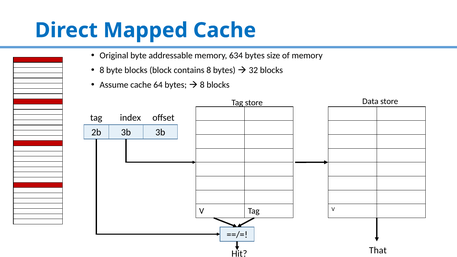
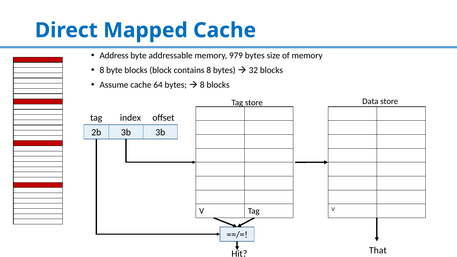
Original: Original -> Address (114, 56)
634: 634 -> 979 (236, 56)
